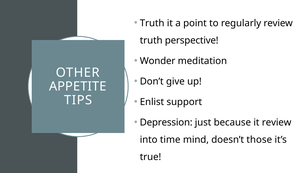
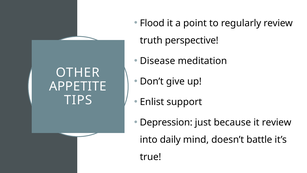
Truth: Truth -> Flood (152, 23)
Wonder: Wonder -> Disease (158, 61)
time: time -> daily (170, 139)
those: those -> battle (259, 139)
